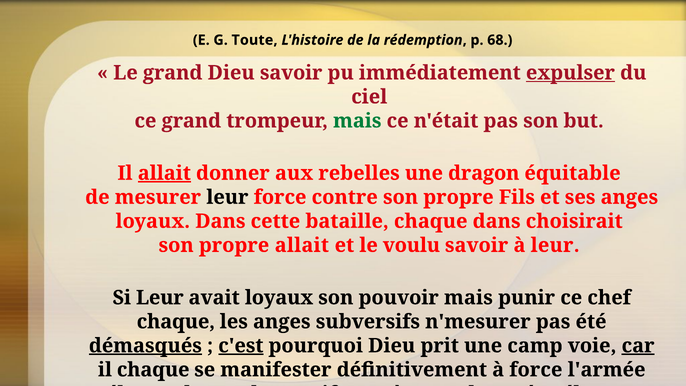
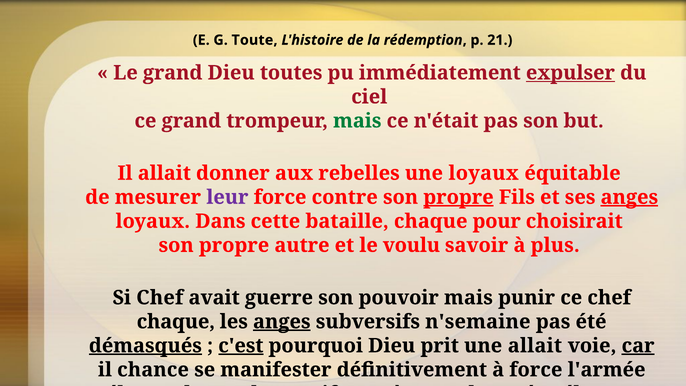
68: 68 -> 21 (500, 40)
Dieu savoir: savoir -> toutes (291, 73)
allait underline: present -> none (164, 173)
une dragon: dragon -> loyaux (484, 173)
leur colour: black -> purple (227, 197)
propre underline: none -> present (458, 197)
anges underline: none -> present (629, 197)
chaque dans: dans -> pour (497, 221)
propre allait: allait -> autre (302, 245)
à leur: leur -> plus (555, 245)
Si Leur: Leur -> Chef (160, 298)
avait loyaux: loyaux -> guerre (279, 298)
anges underline: none -> present (282, 322)
n'mesurer: n'mesurer -> n'semaine (478, 322)
une camp: camp -> allait (535, 346)
il chaque: chaque -> chance (153, 370)
